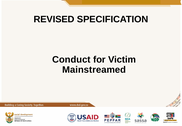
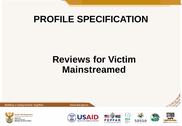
REVISED: REVISED -> PROFILE (54, 19)
Conduct: Conduct -> Reviews (71, 60)
